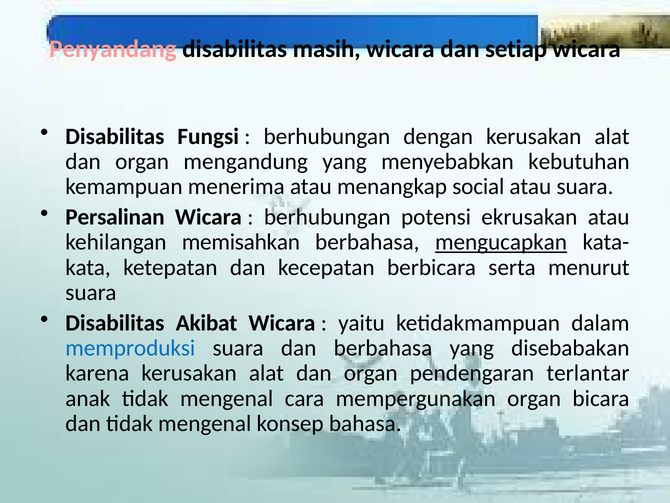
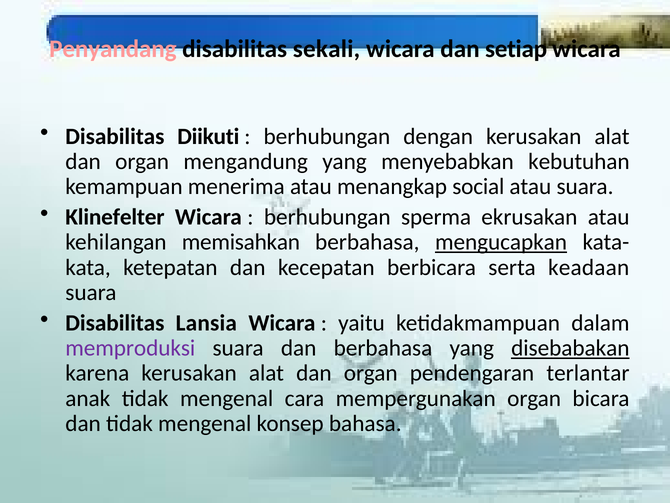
masih: masih -> sekali (326, 49)
Fungsi: Fungsi -> Diikuti (208, 136)
Persalinan: Persalinan -> Klinefelter (115, 217)
potensi: potensi -> sperma (436, 217)
menurut: menurut -> keadaan (589, 267)
Akibat: Akibat -> Lansia (206, 323)
memproduksi colour: blue -> purple (130, 348)
disebabakan underline: none -> present (570, 348)
